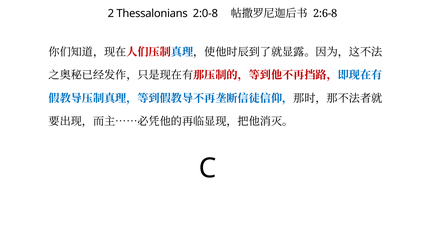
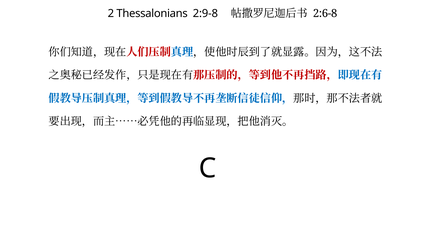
2:0-8: 2:0-8 -> 2:9-8 (205, 13)
